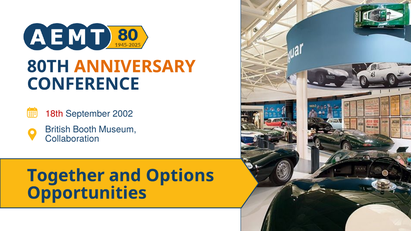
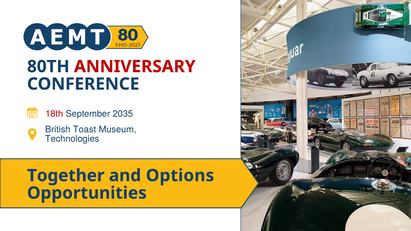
ANNIVERSARY colour: orange -> red (135, 67)
2002: 2002 -> 2035 (123, 114)
Booth: Booth -> Toast (85, 130)
Collaboration: Collaboration -> Technologies (72, 139)
